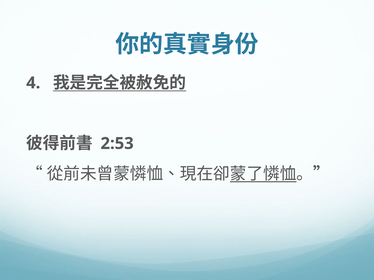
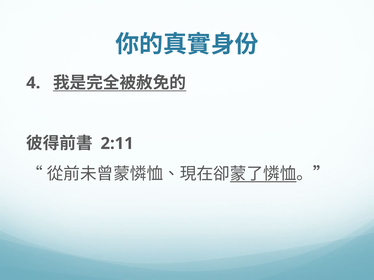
2:53: 2:53 -> 2:11 (117, 144)
